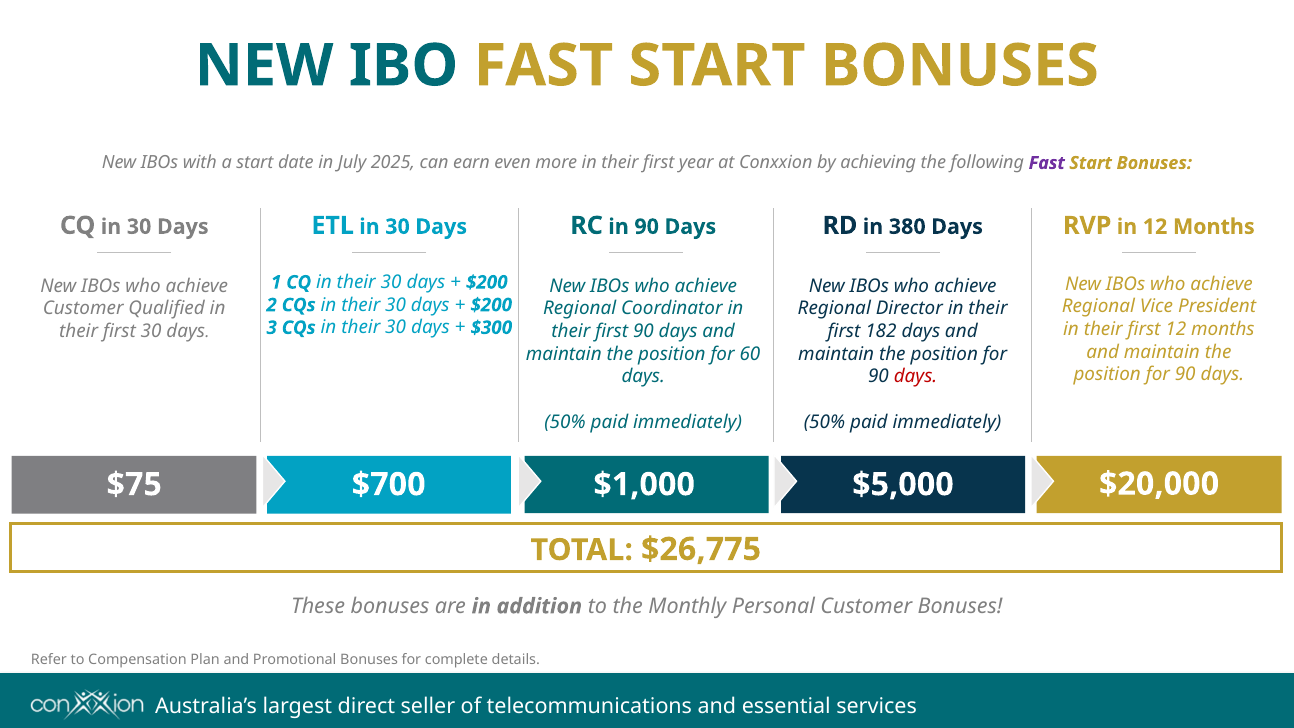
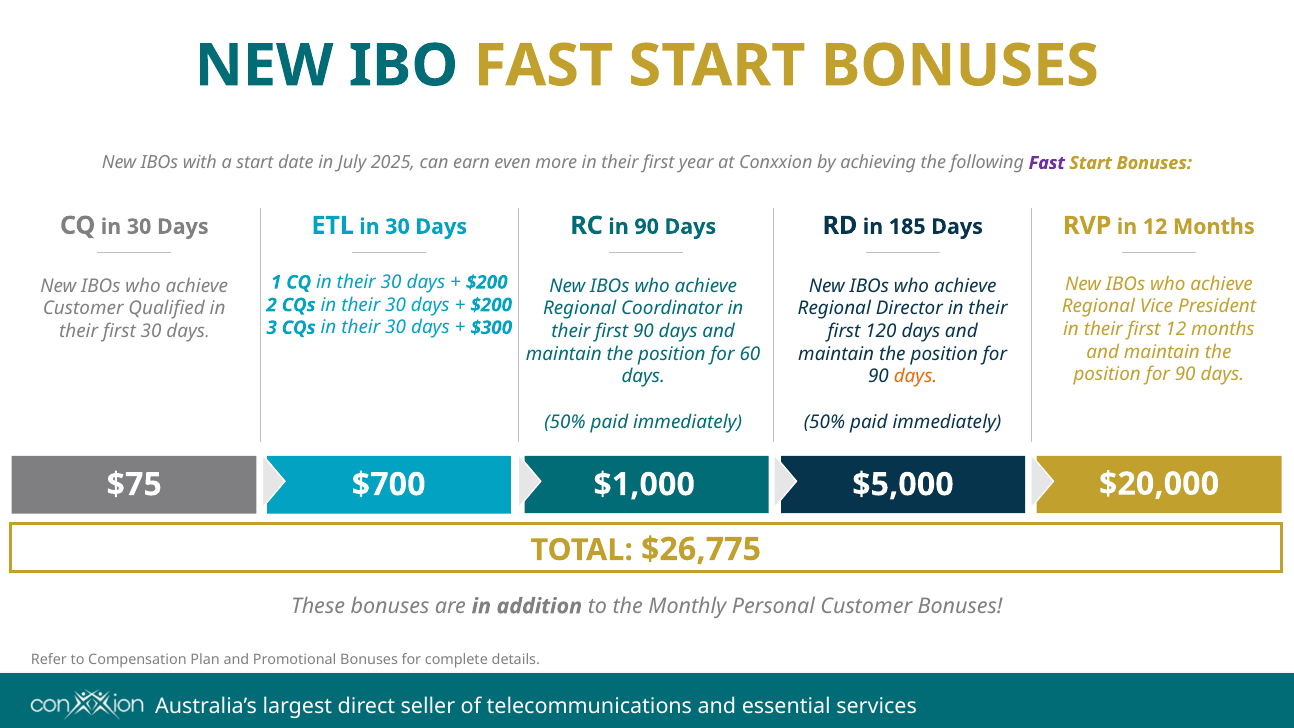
380: 380 -> 185 (907, 227)
182: 182 -> 120 (881, 331)
days colour: red -> orange (916, 377)
